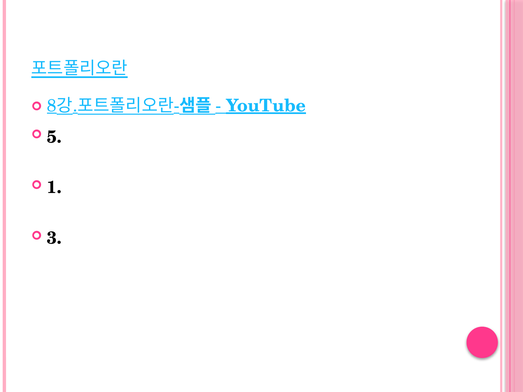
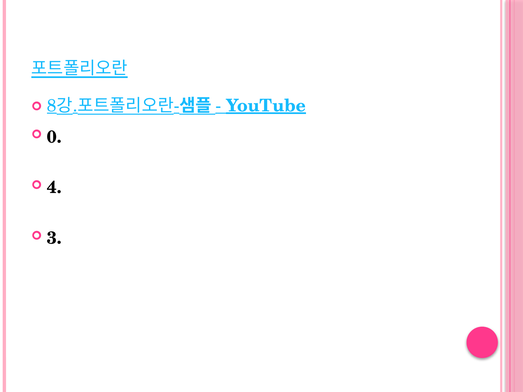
5: 5 -> 0 (54, 137)
1: 1 -> 4 (54, 188)
